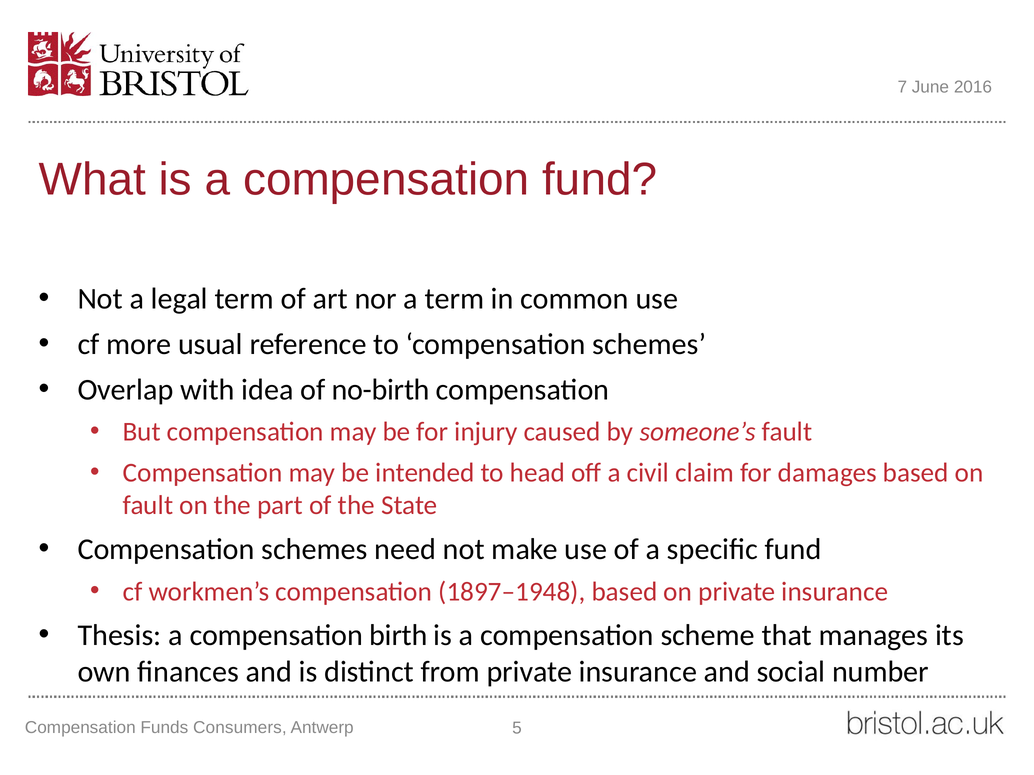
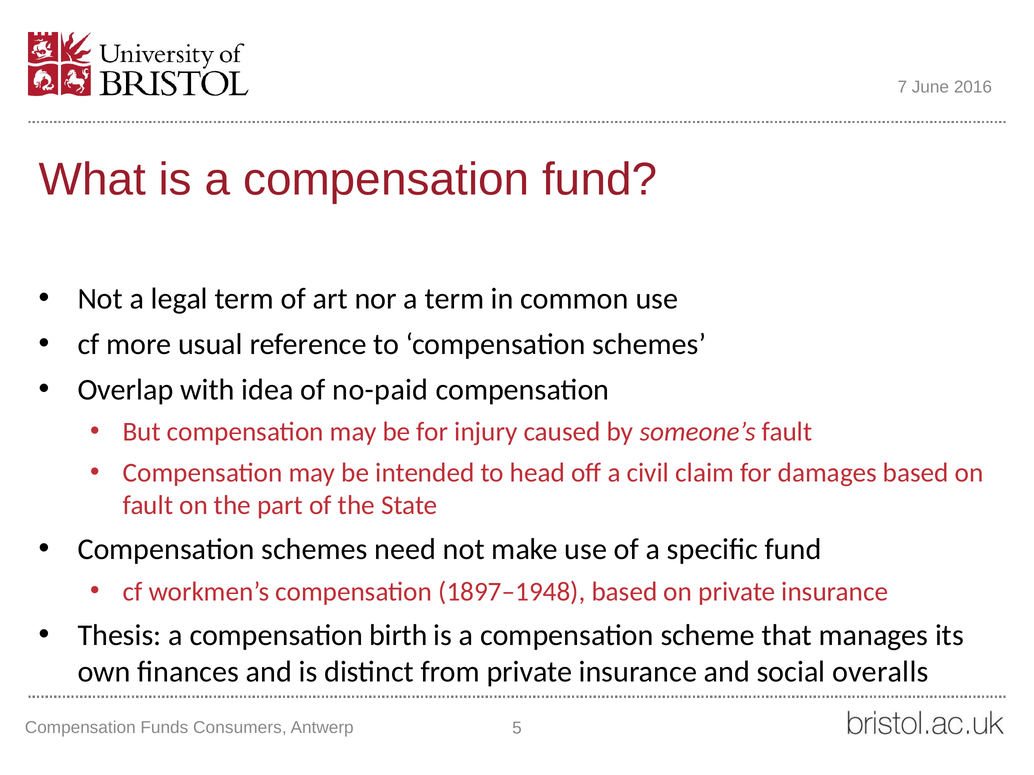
no-birth: no-birth -> no-paid (380, 390)
number: number -> overalls (880, 672)
